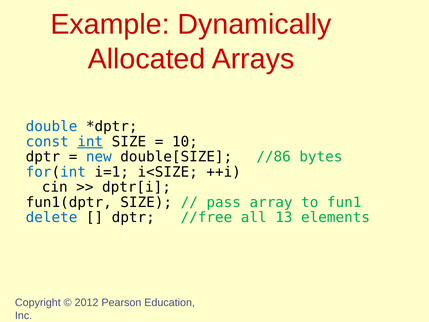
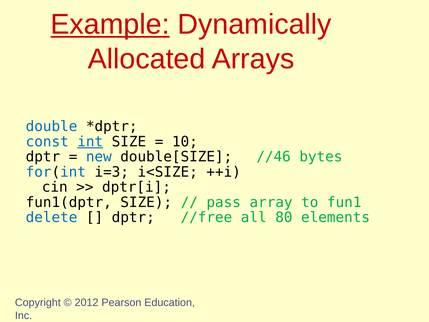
Example underline: none -> present (110, 25)
//86: //86 -> //46 (274, 157)
i=1: i=1 -> i=3 (112, 172)
13: 13 -> 80 (284, 217)
